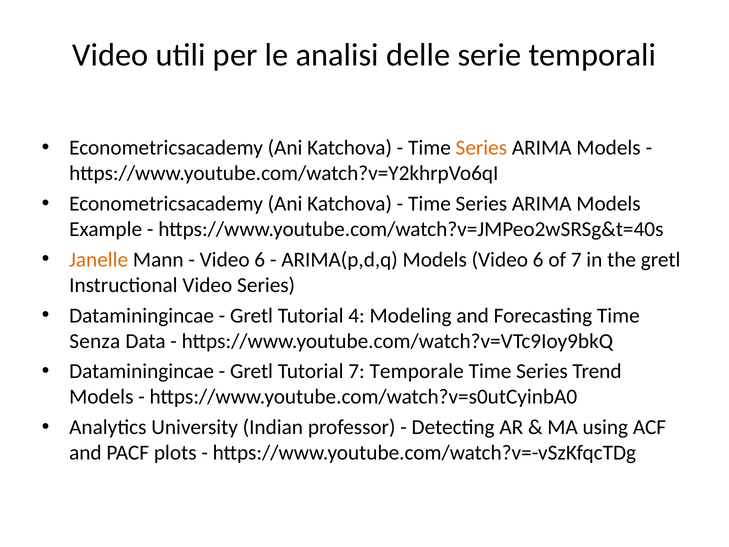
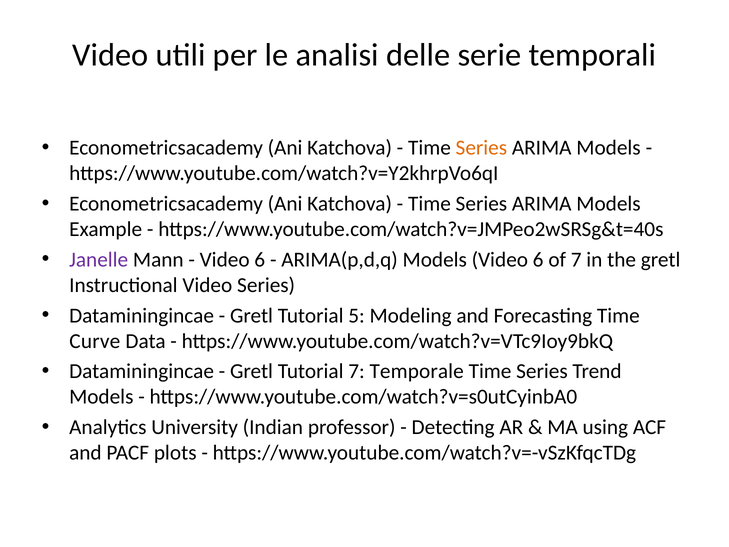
Janelle colour: orange -> purple (99, 259)
4: 4 -> 5 (357, 315)
Senza: Senza -> Curve (95, 341)
